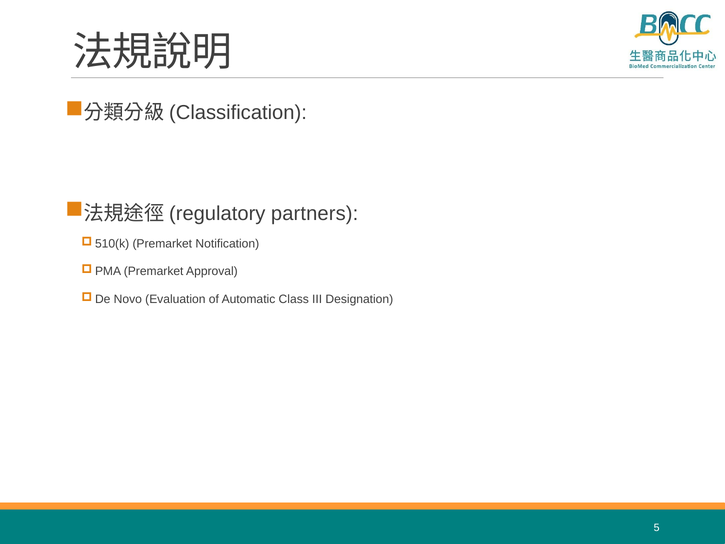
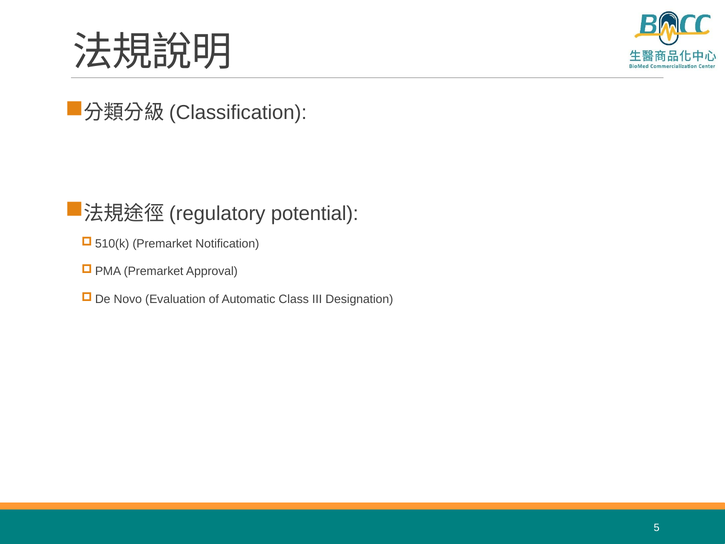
partners: partners -> potential (315, 213)
